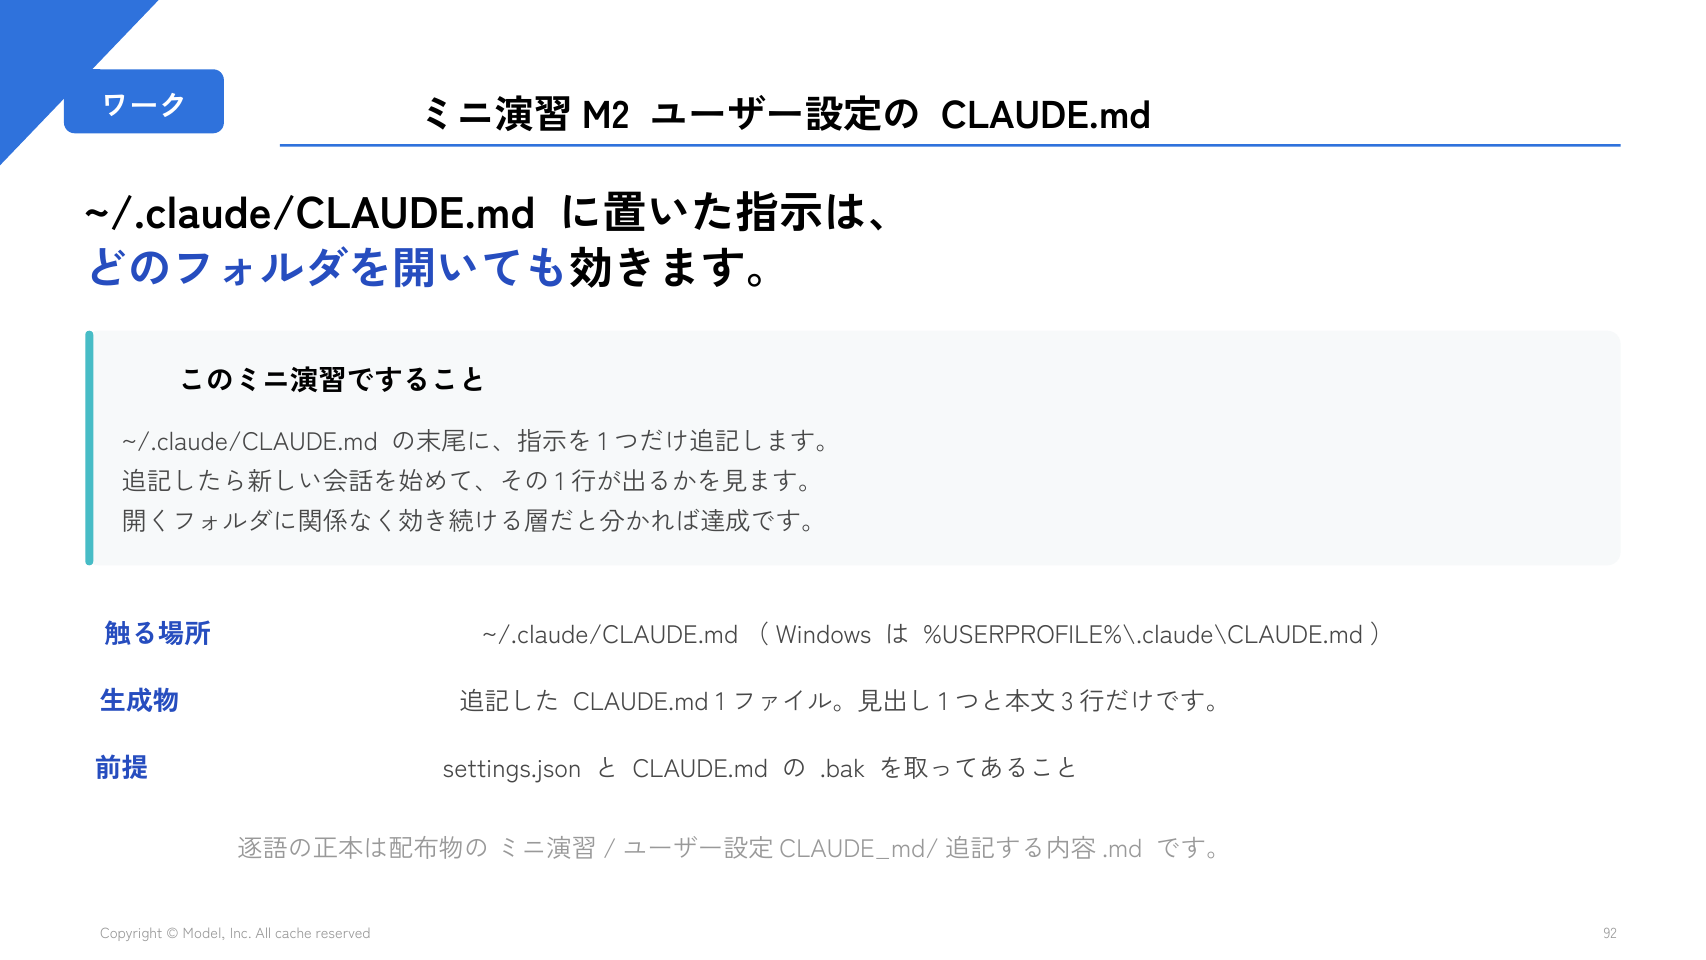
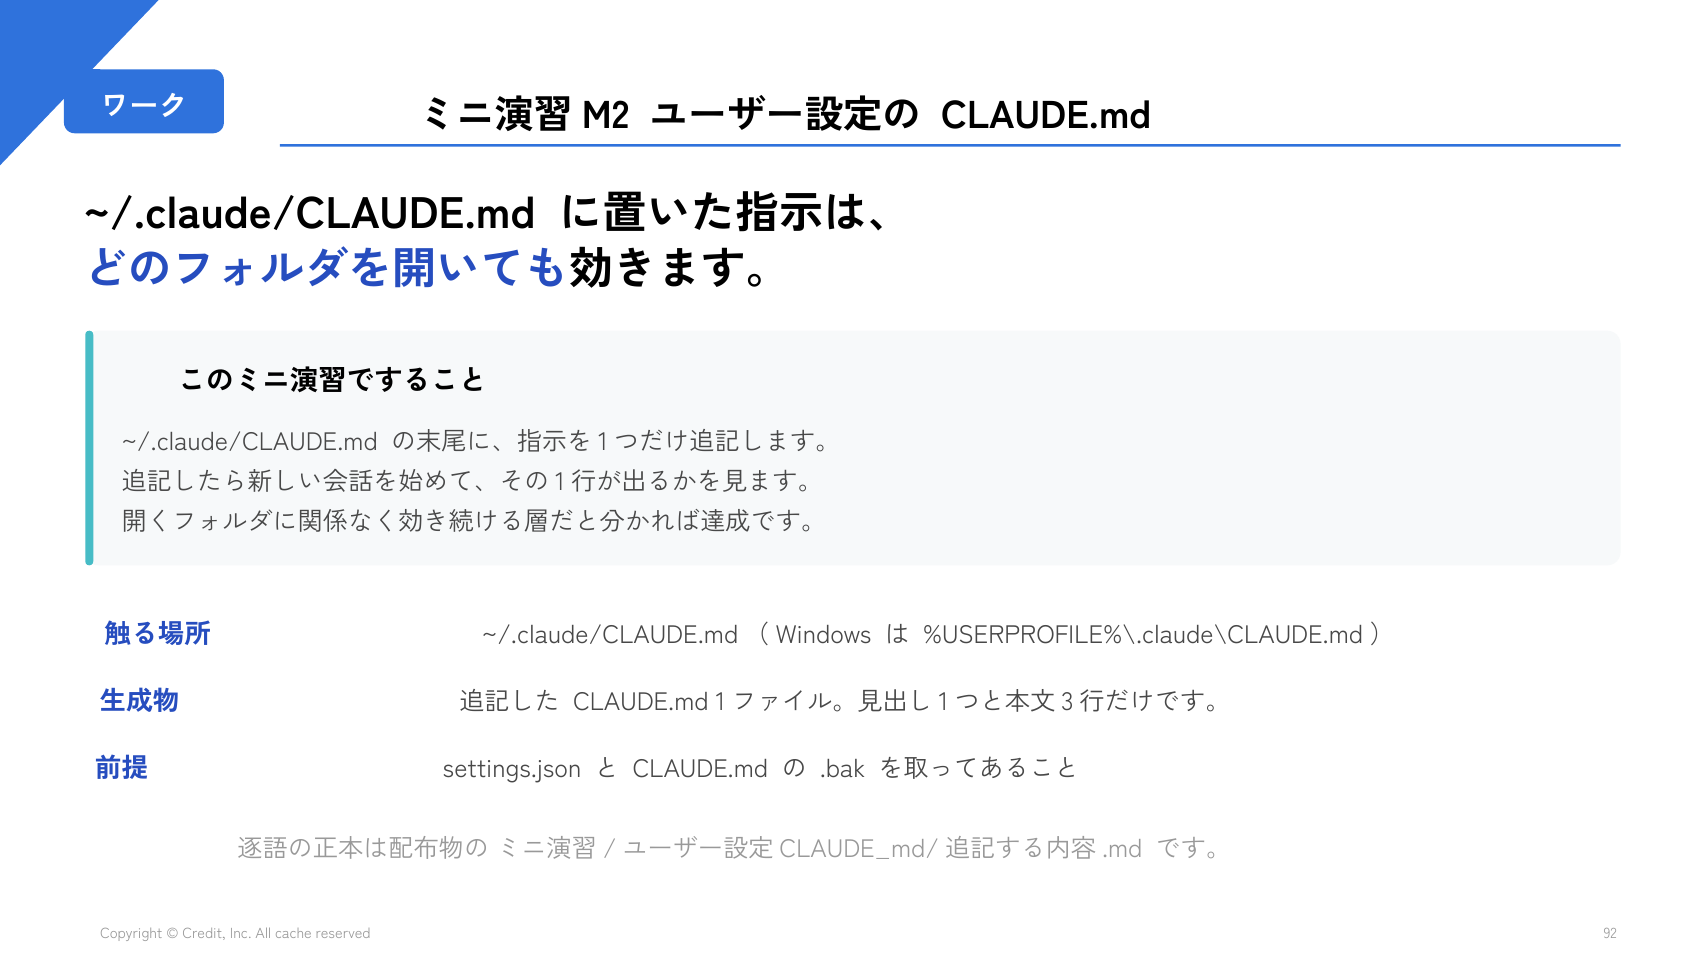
Model: Model -> Credit (204, 933)
